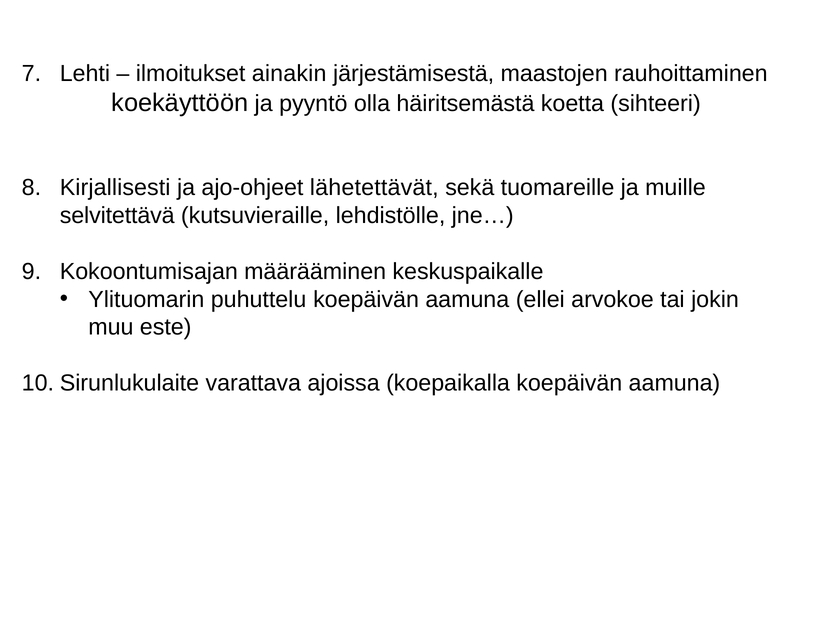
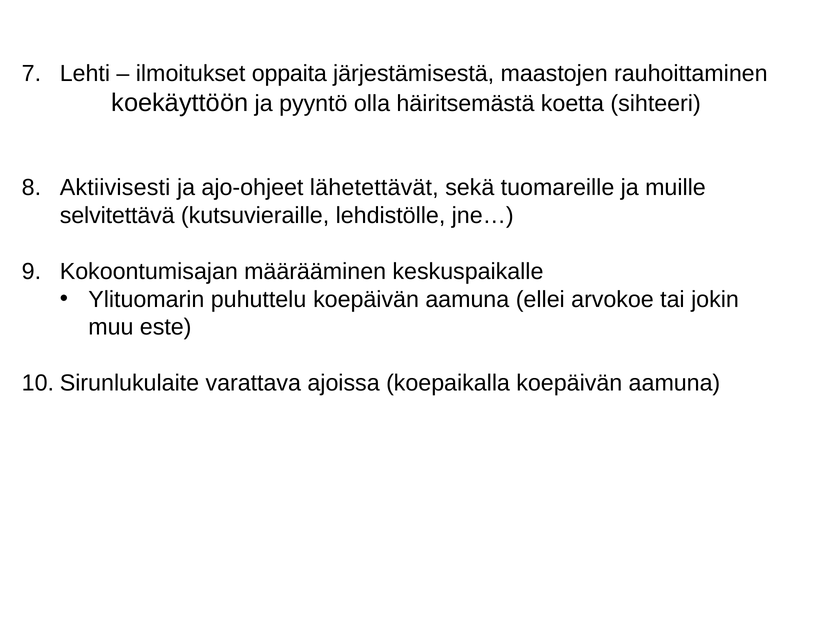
ainakin: ainakin -> oppaita (289, 73)
Kirjallisesti: Kirjallisesti -> Aktiivisesti (115, 188)
